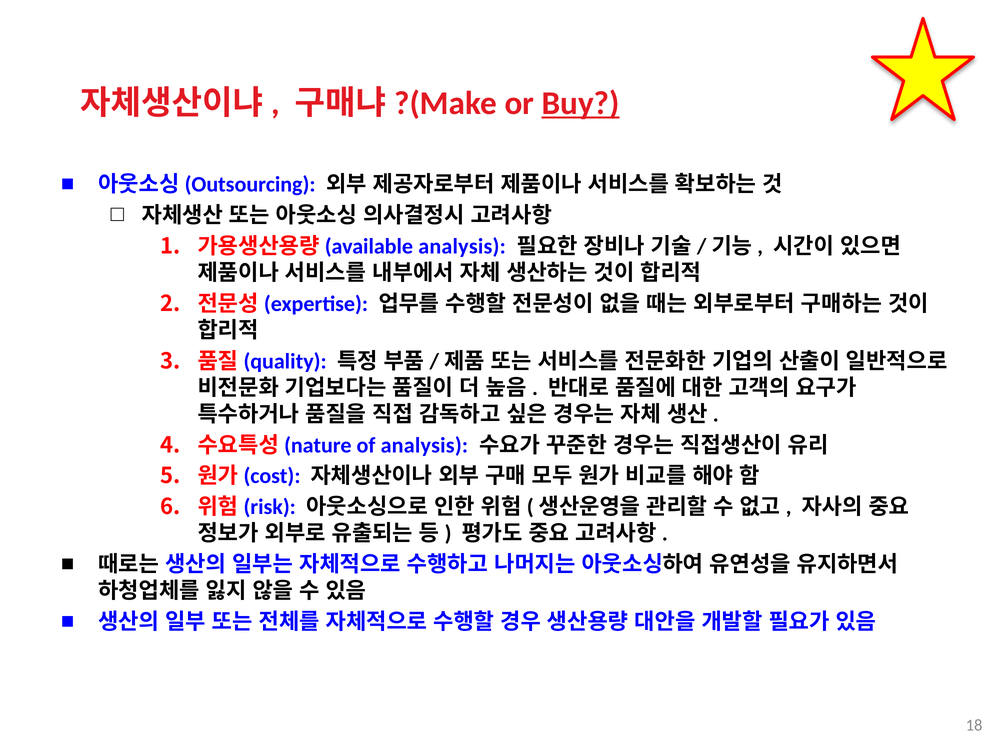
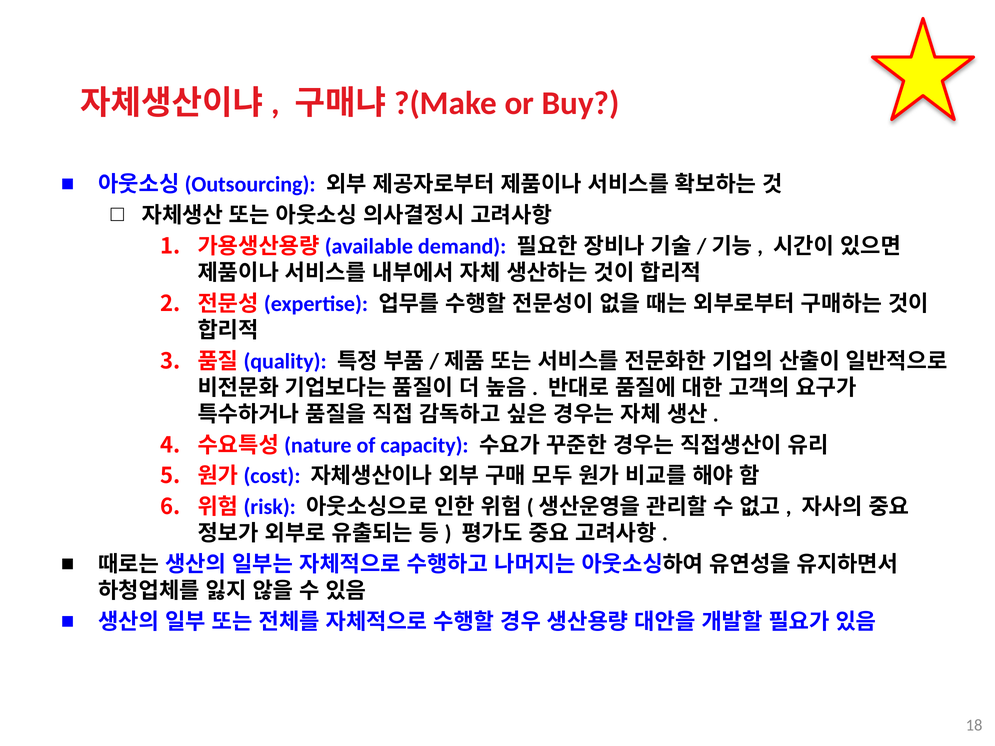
Buy underline: present -> none (581, 103)
analysis: analysis -> demand (462, 246)
of analysis: analysis -> capacity (424, 445)
